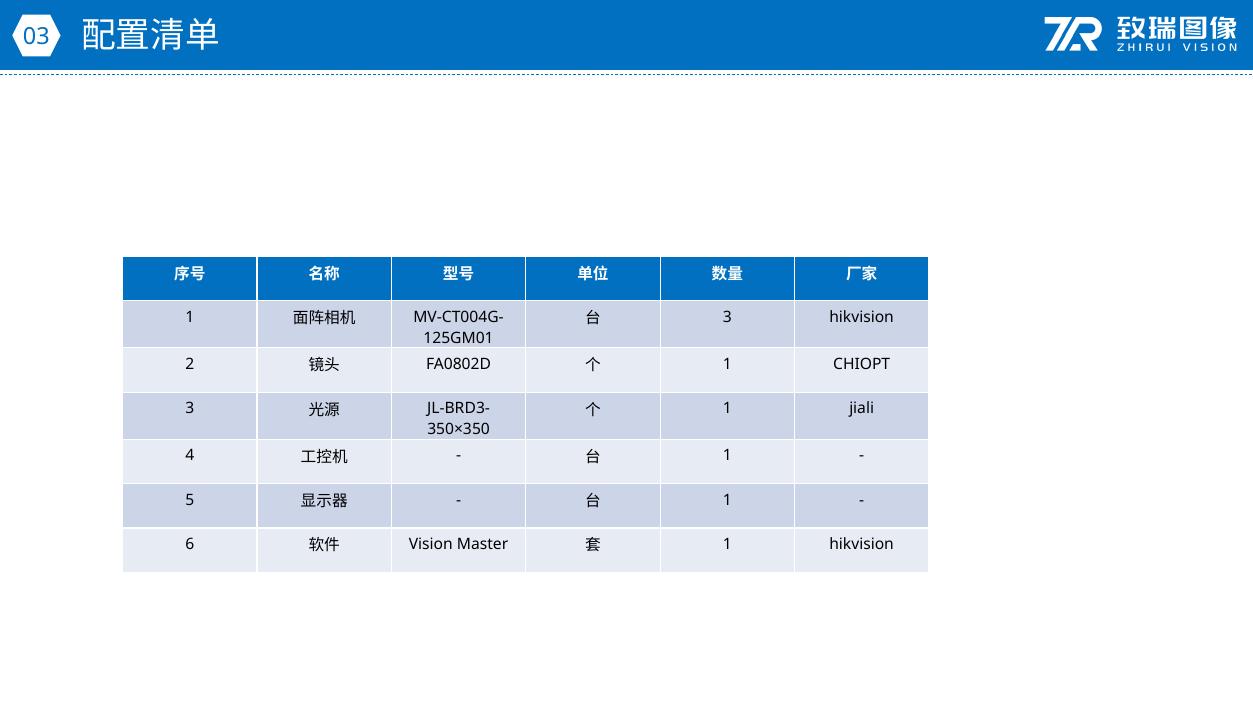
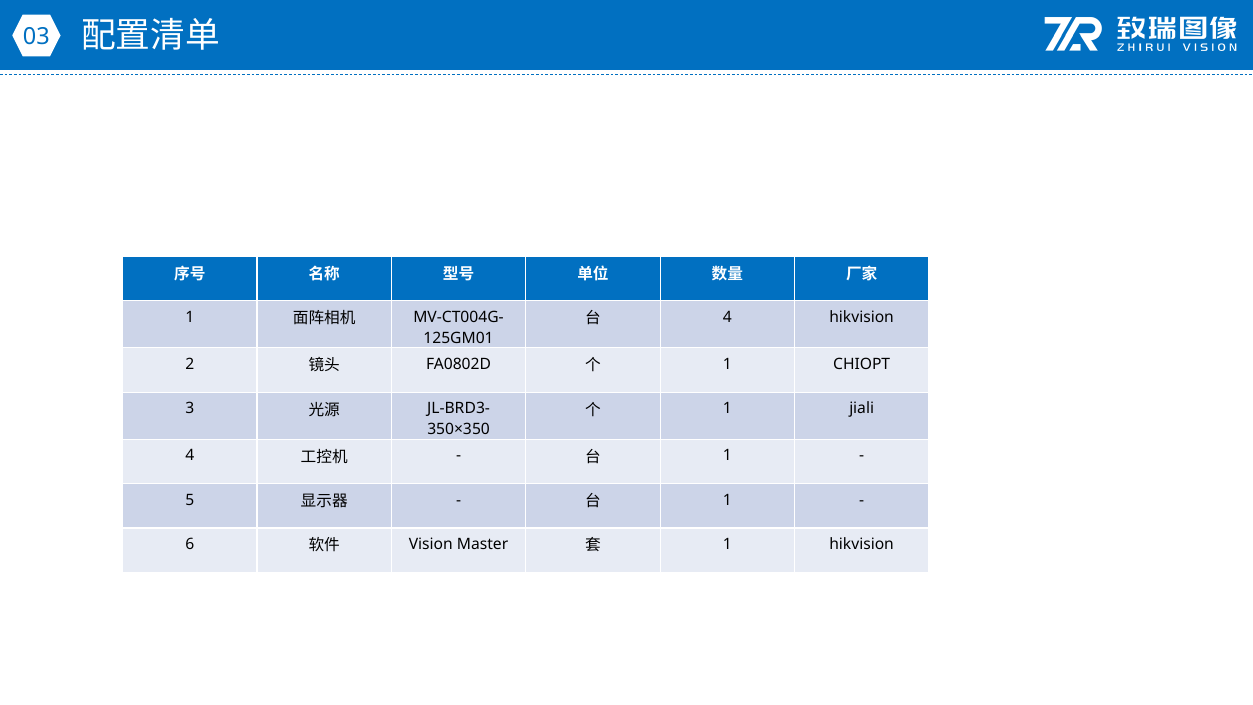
3: 3 -> 4 (727, 317)
